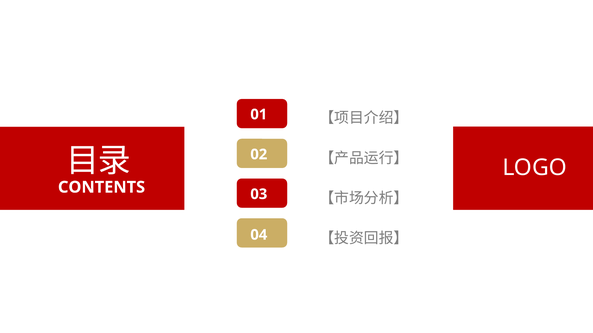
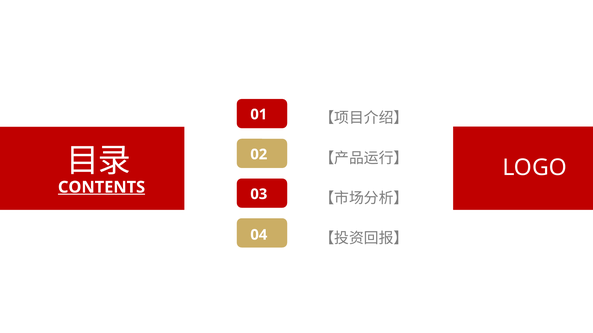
CONTENTS underline: none -> present (102, 188)
